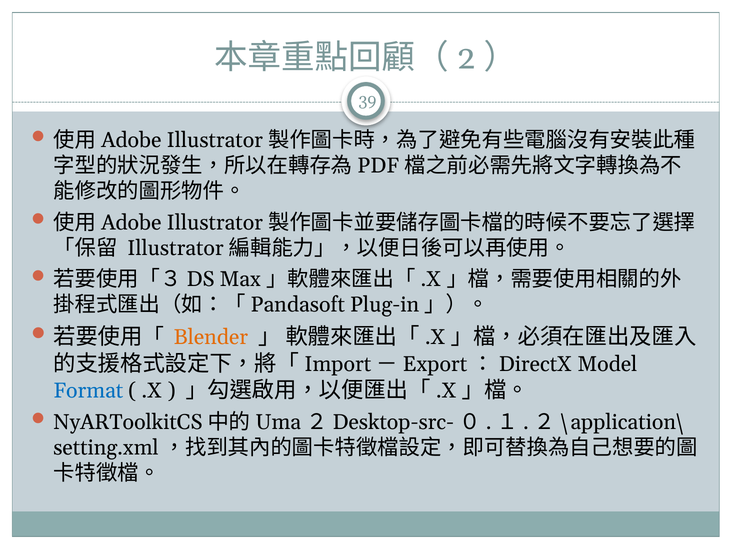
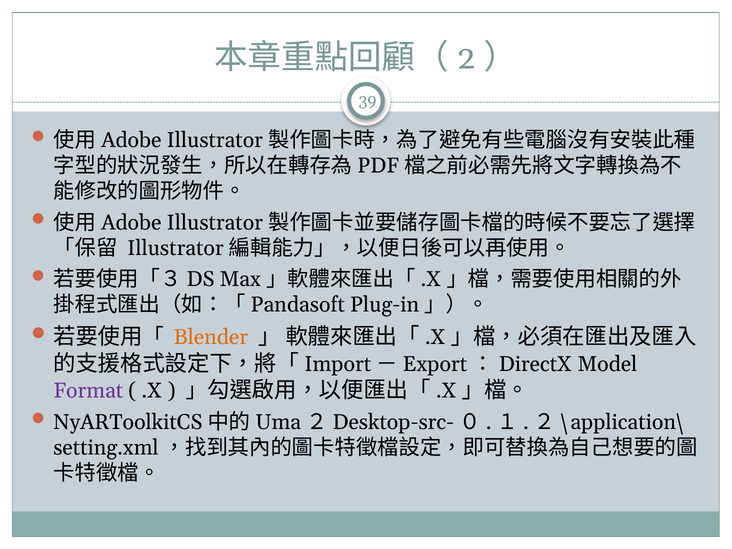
Format colour: blue -> purple (88, 391)
